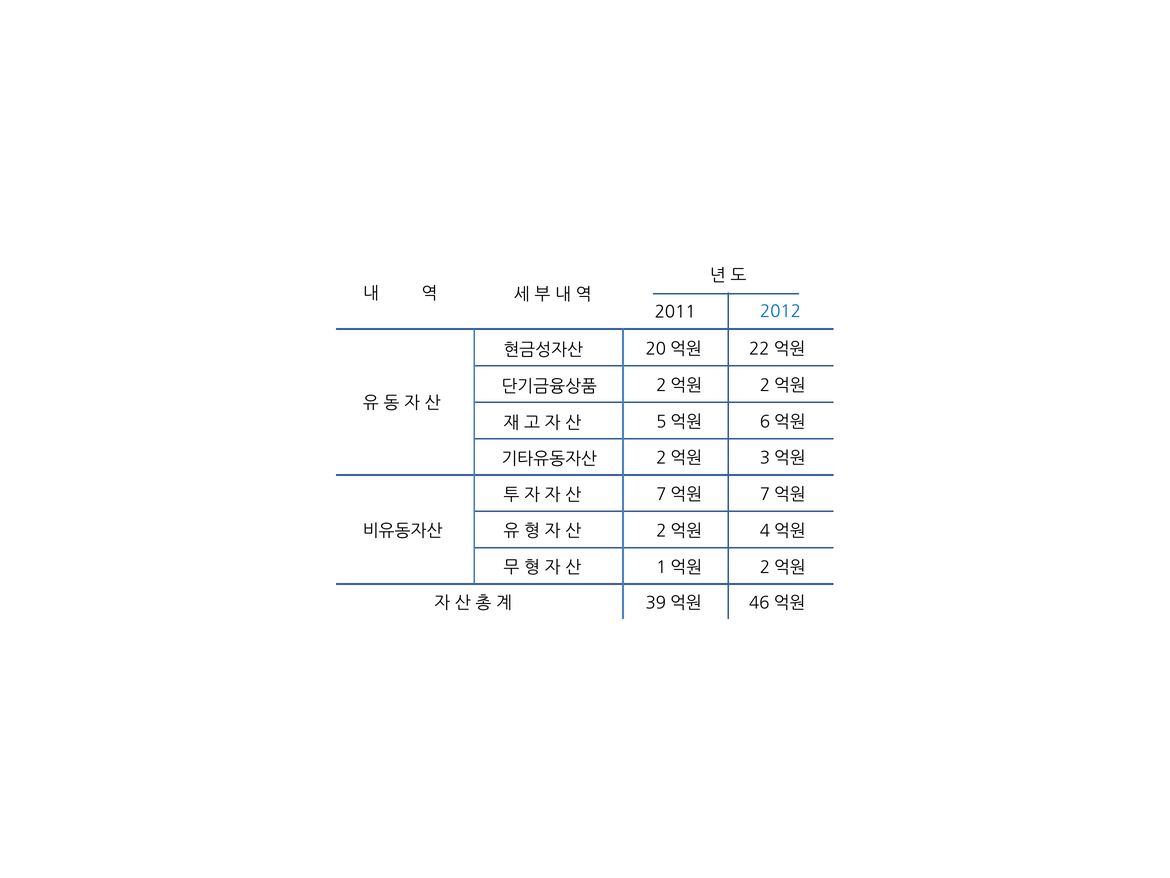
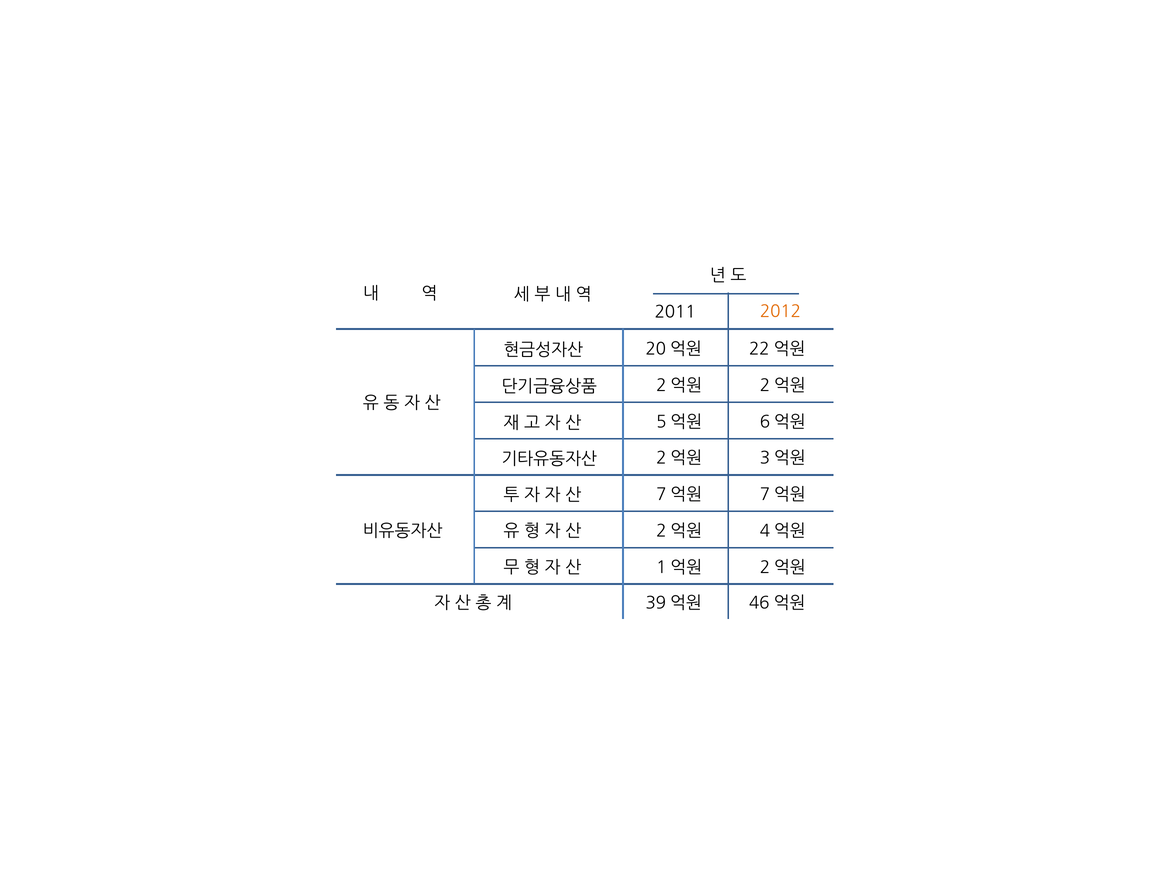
2012 colour: blue -> orange (780, 312)
